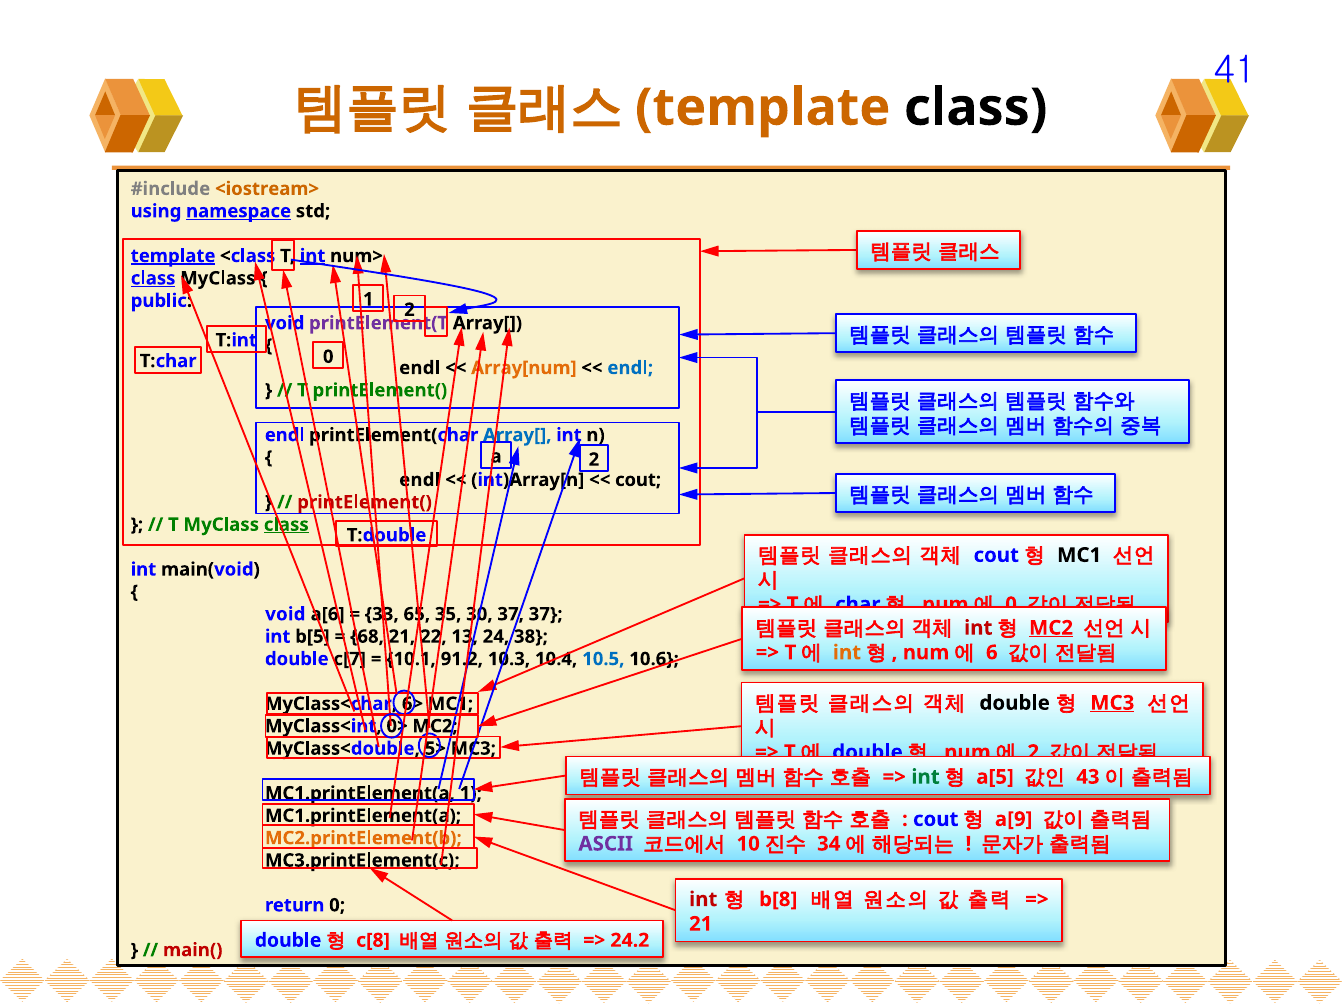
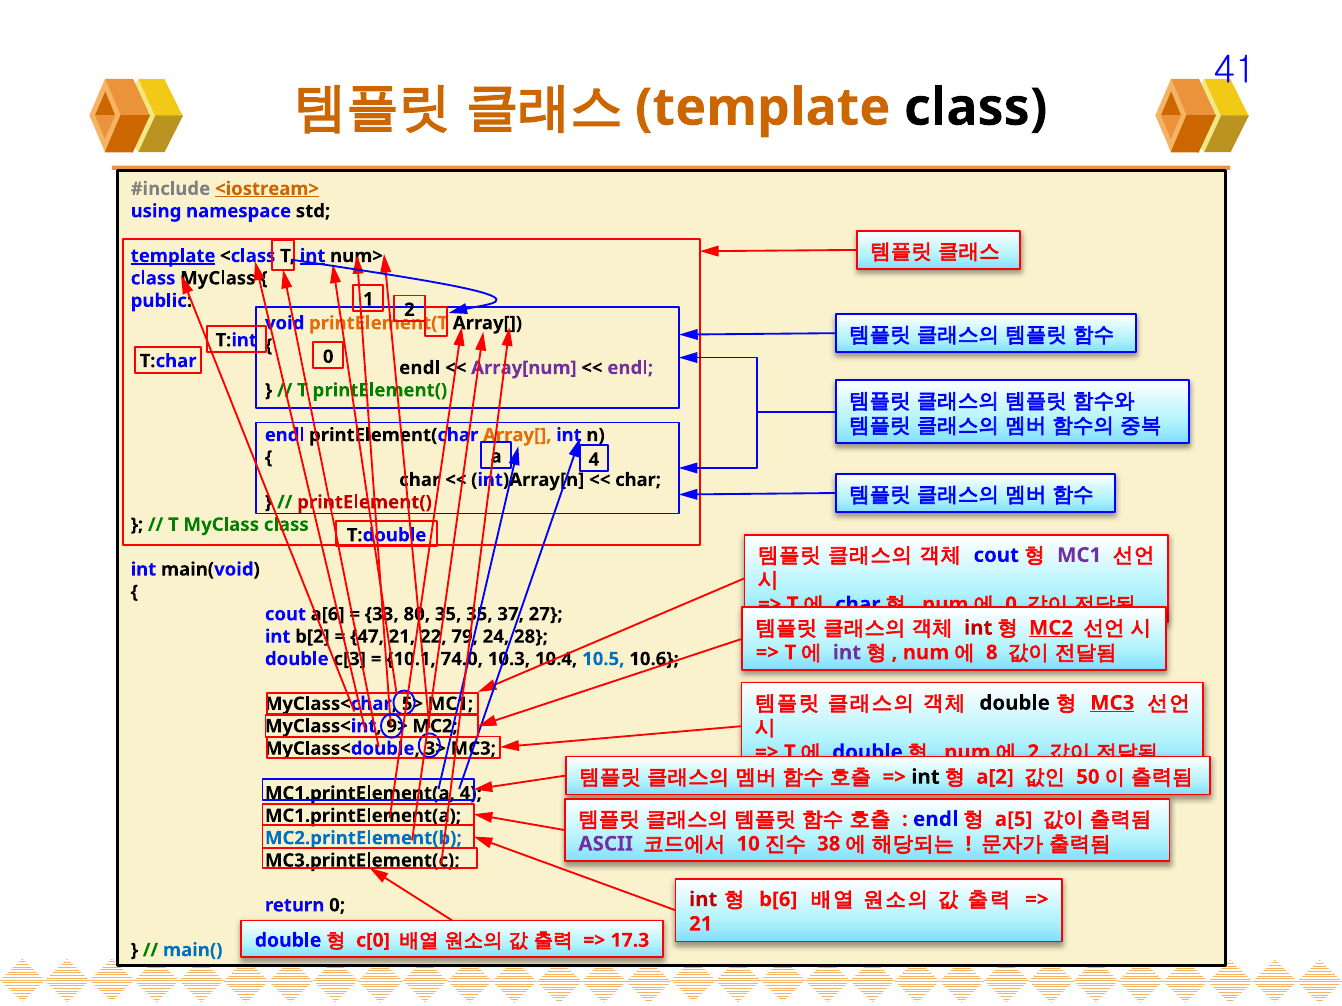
<iostream> underline: none -> present (267, 189)
namespace underline: present -> none (239, 211)
class underline: present -> none (153, 278)
printElement(T colour: purple -> orange (379, 323)
Array[num colour: orange -> purple (524, 368)
endl colour: blue -> purple (630, 368)
Array[ colour: blue -> orange (517, 435)
a 2: 2 -> 4 (594, 460)
endl: endl -> char (420, 480)
cout: cout -> char (638, 480)
class underline: present -> none (286, 525)
MC1 colour: black -> purple (1079, 555)
void: void -> cout (285, 614)
65: 65 -> 80 (417, 614)
35 30: 30 -> 35 (479, 614)
37 37: 37 -> 27 (546, 614)
b[5: b[5 -> b[2 (312, 637)
68: 68 -> 47 (367, 637)
13: 13 -> 79 (465, 637)
38: 38 -> 28 (531, 637)
int colour: orange -> purple (847, 653)
6: 6 -> 8 (992, 653)
c[7: c[7 -> c[3 (350, 659)
91.2: 91.2 -> 74.0 (462, 659)
6>: 6> -> 5> (412, 704)
0>: 0> -> 9> (397, 727)
5>: 5> -> 3> (435, 749)
int colour: green -> black (926, 777)
a[5: a[5 -> a[2 (995, 777)
43: 43 -> 50 (1088, 777)
MC1.printElement(a 1: 1 -> 4 (471, 794)
cout: cout -> endl (936, 820)
a[9: a[9 -> a[5 (1014, 820)
MC2.printElement(b colour: orange -> blue (363, 839)
34: 34 -> 38 (829, 844)
b[8: b[8 -> b[6 (778, 900)
c[8: c[8 -> c[0 (373, 941)
24.2: 24.2 -> 17.3 (630, 941)
main( colour: red -> blue (193, 951)
